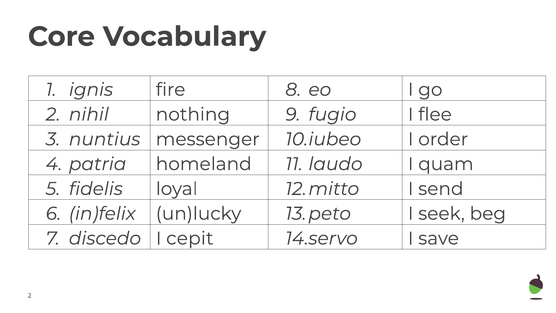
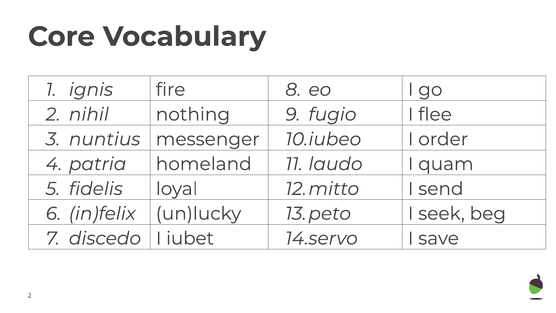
cepit: cepit -> iubet (190, 238)
